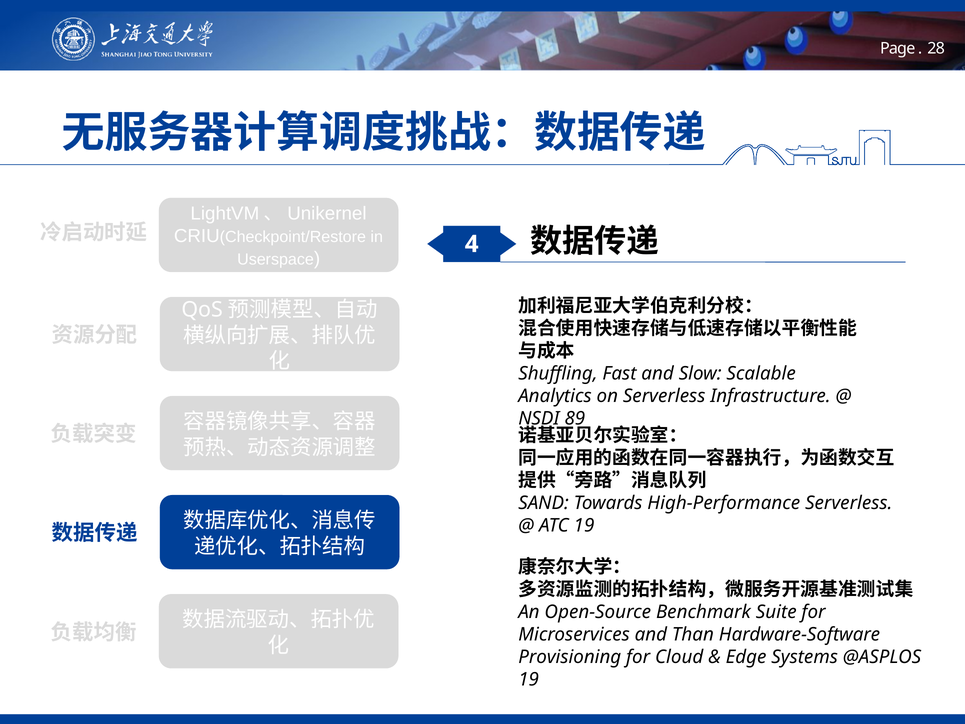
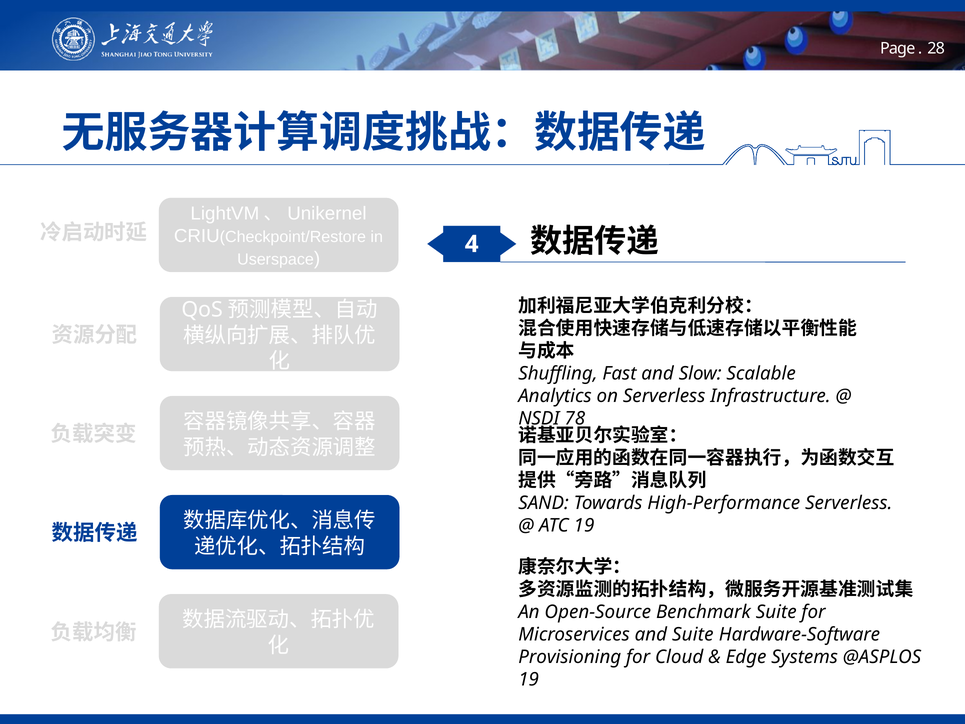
89: 89 -> 78 (575, 418)
and Than: Than -> Suite (693, 634)
